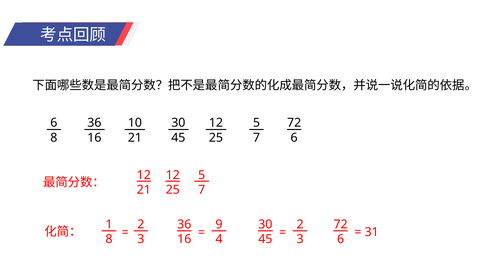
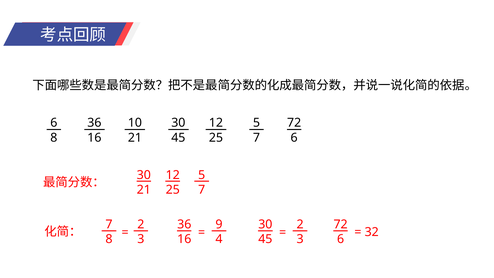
12: 12 -> 30 (144, 175)
1: 1 -> 7 (109, 224)
31: 31 -> 32 (372, 232)
